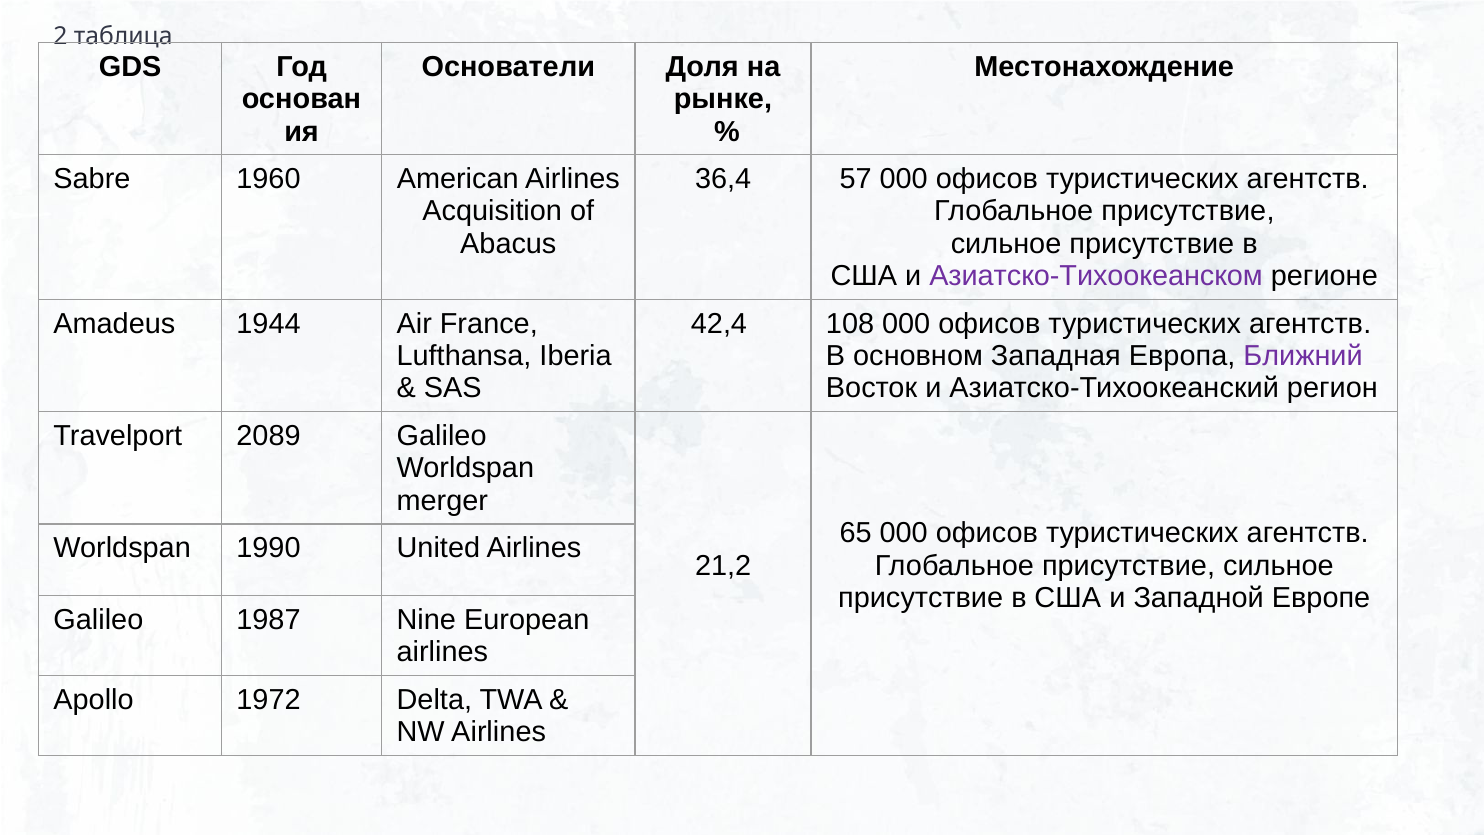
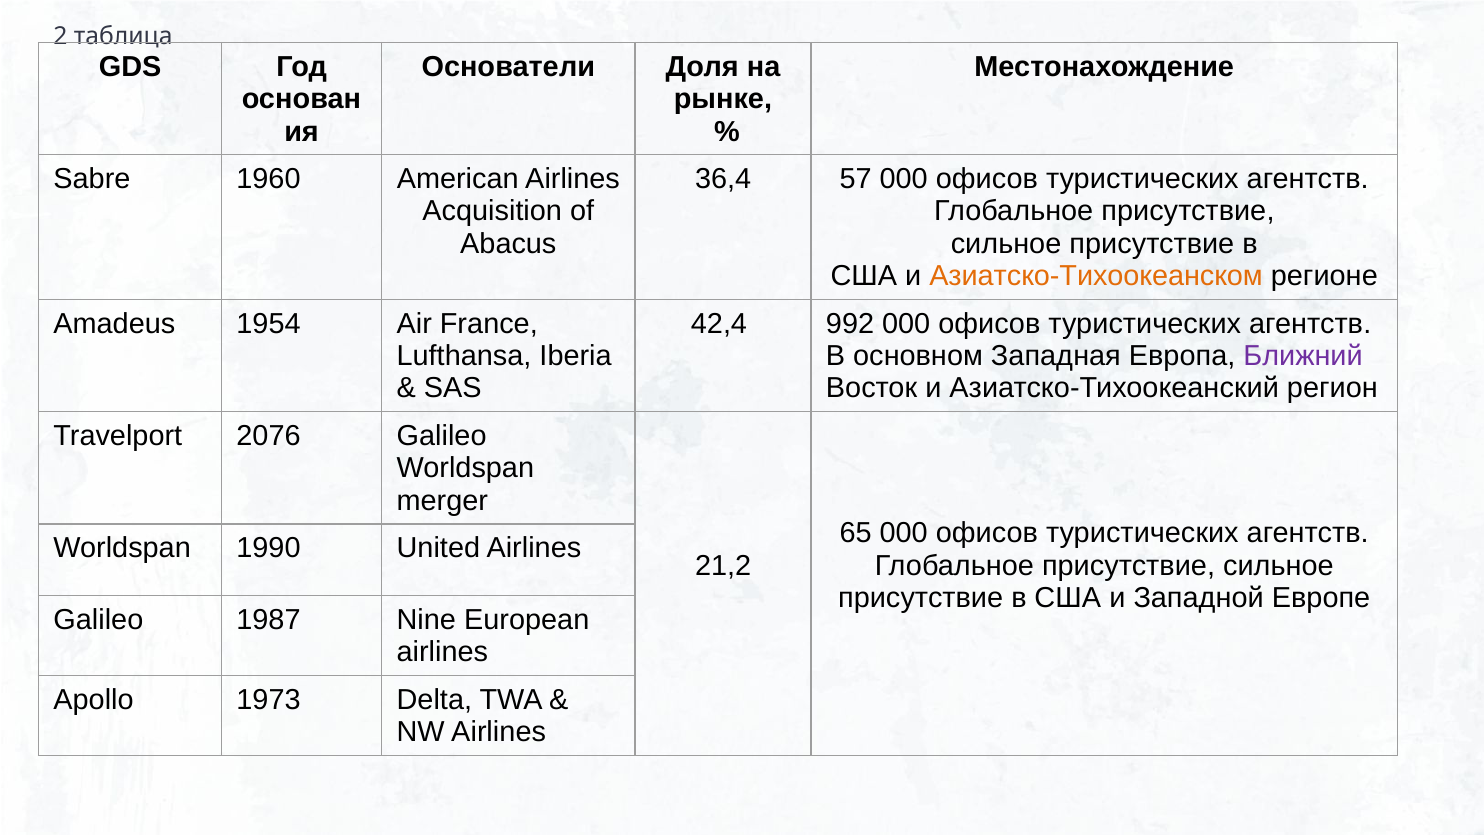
Азиатско-Тихоокеанском colour: purple -> orange (1096, 276)
1944: 1944 -> 1954 (269, 324)
108: 108 -> 992 (850, 324)
2089: 2089 -> 2076 (269, 436)
1972: 1972 -> 1973 (269, 699)
